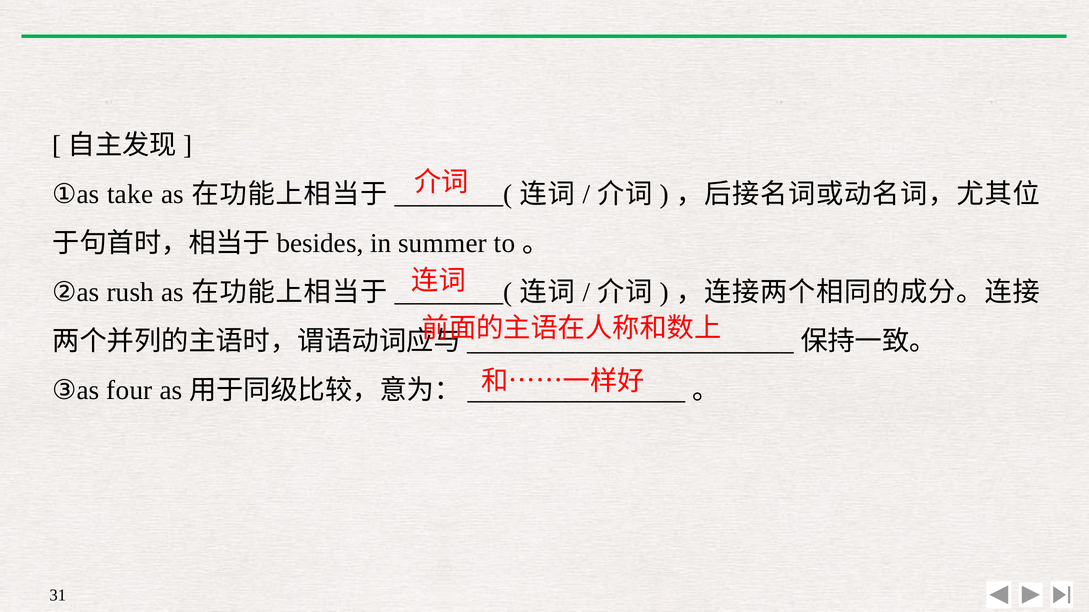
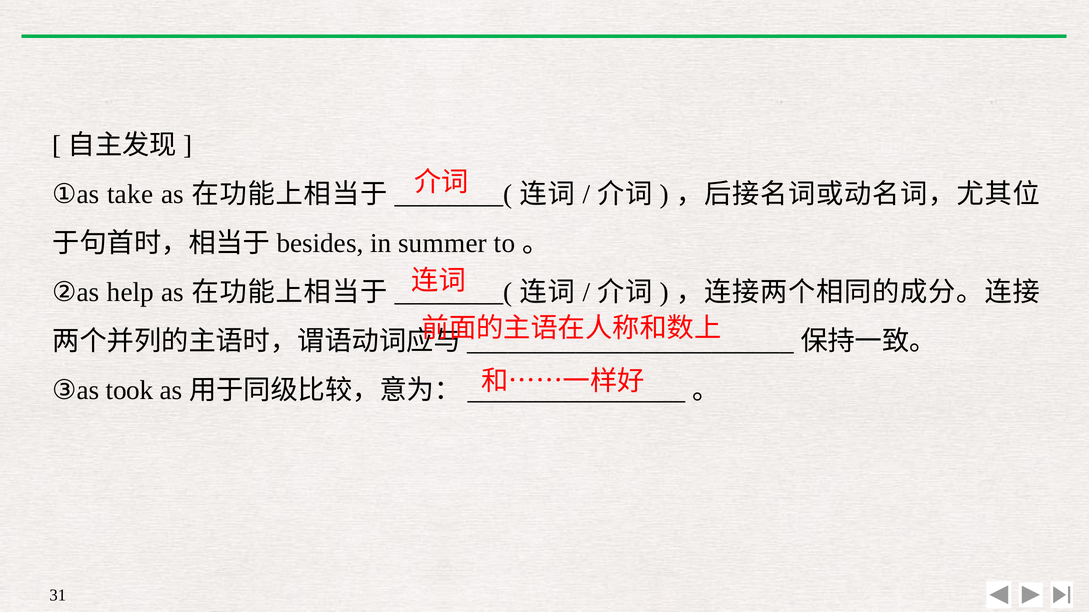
rush: rush -> help (130, 293)
four: four -> took (130, 391)
